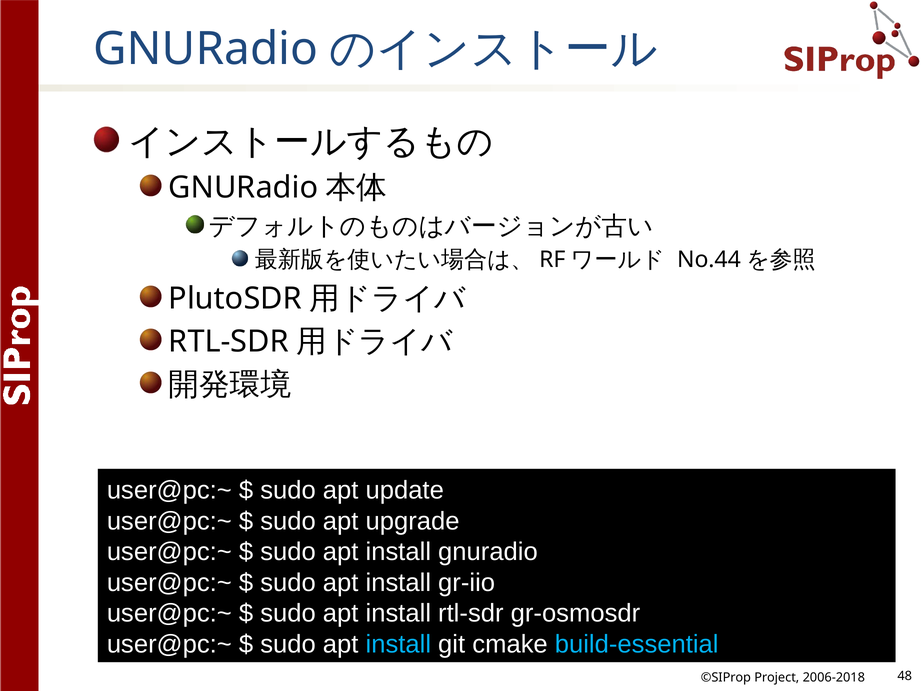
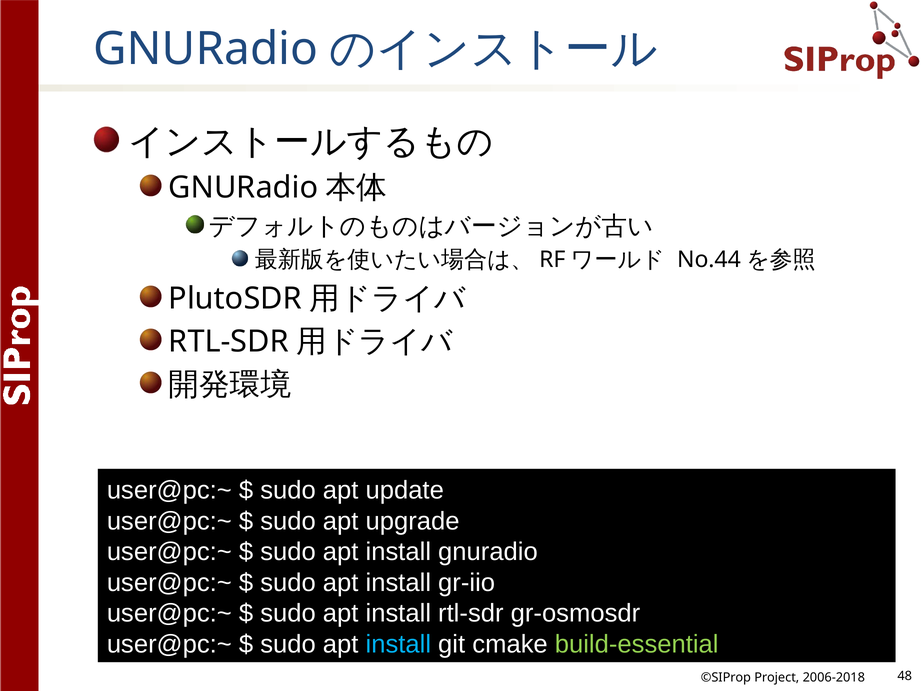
build-essential colour: light blue -> light green (637, 644)
